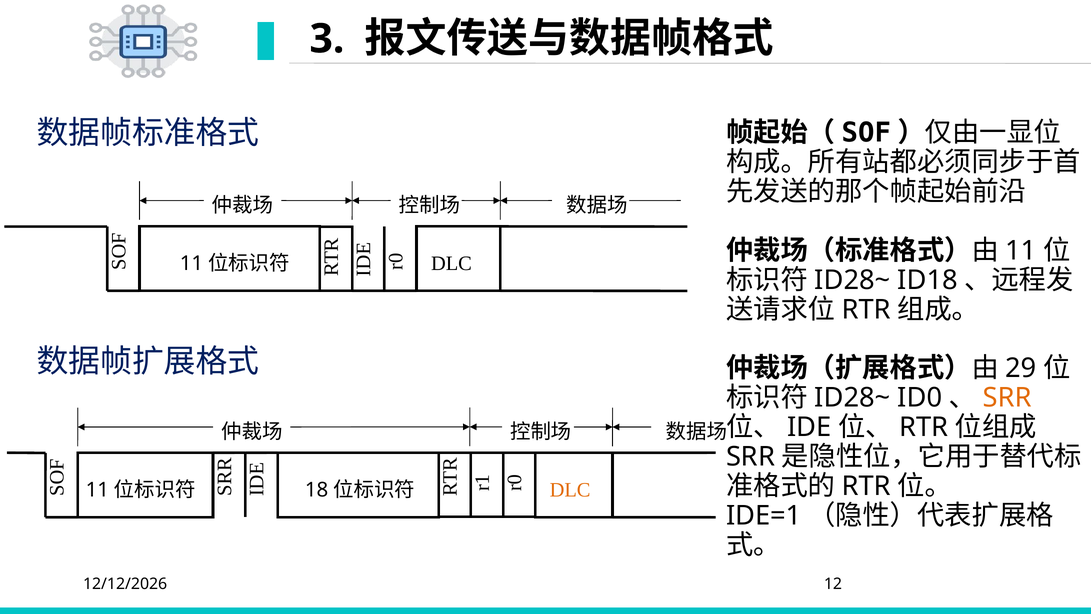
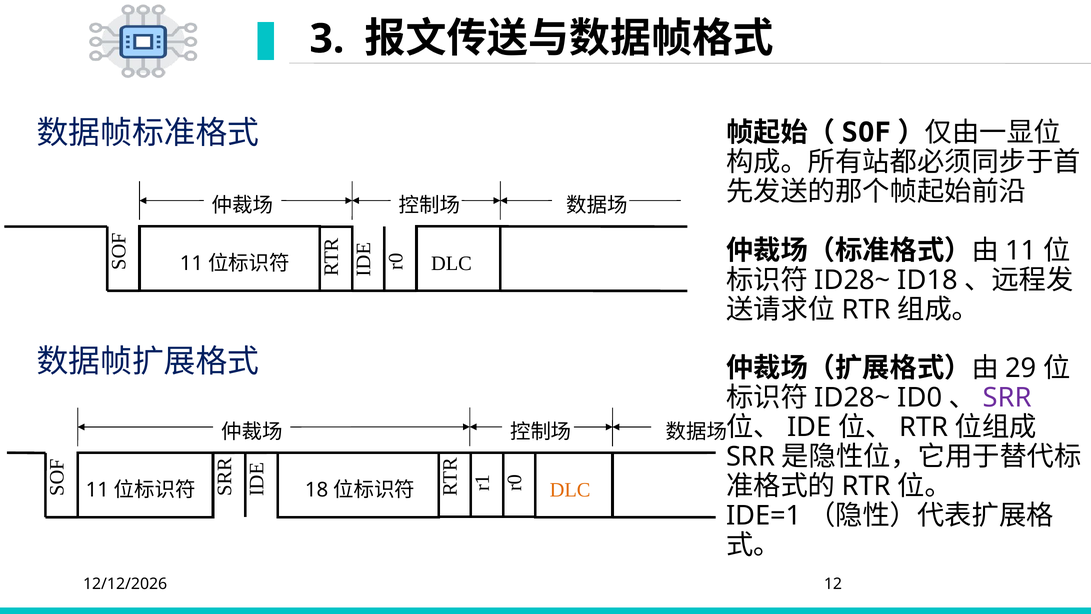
SRR colour: orange -> purple (1007, 398)
